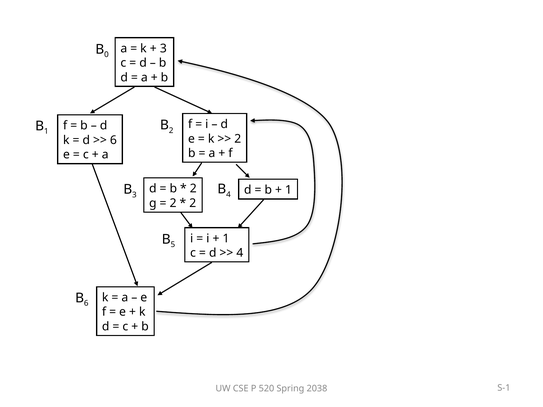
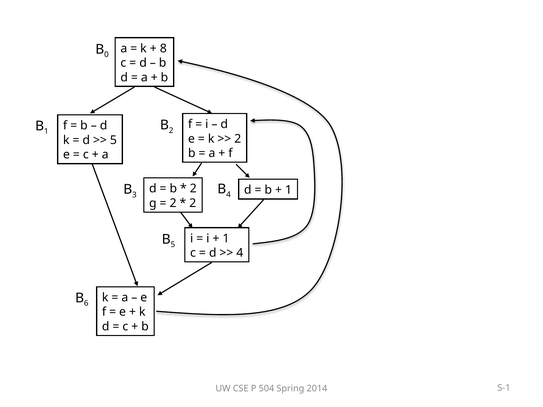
3: 3 -> 8 (163, 48)
6: 6 -> 5 (113, 140)
520: 520 -> 504 (266, 389)
2038: 2038 -> 2014 (317, 389)
